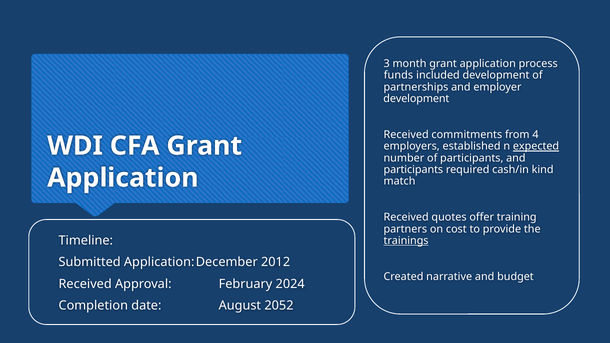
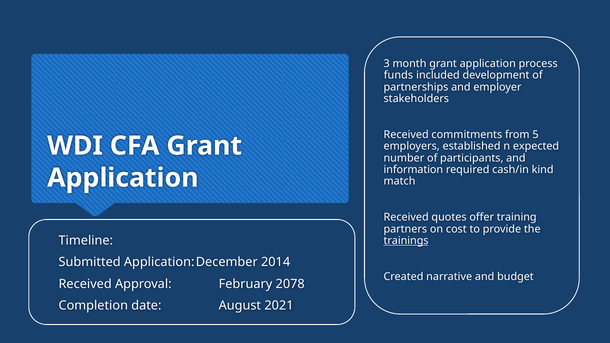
development: development -> stakeholders (416, 99)
4: 4 -> 5 (536, 135)
expected underline: present -> none (536, 146)
participants: participants -> information (413, 170)
2012: 2012 -> 2014 (276, 262)
2024: 2024 -> 2078 (290, 284)
2052: 2052 -> 2021 (279, 306)
